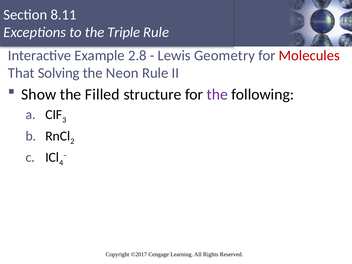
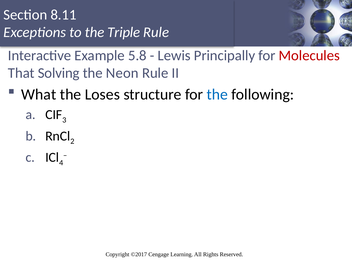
2.8: 2.8 -> 5.8 (137, 56)
Geometry: Geometry -> Principally (225, 56)
Show: Show -> What (39, 94)
Filled: Filled -> Loses (102, 94)
the colour: purple -> blue (217, 94)
